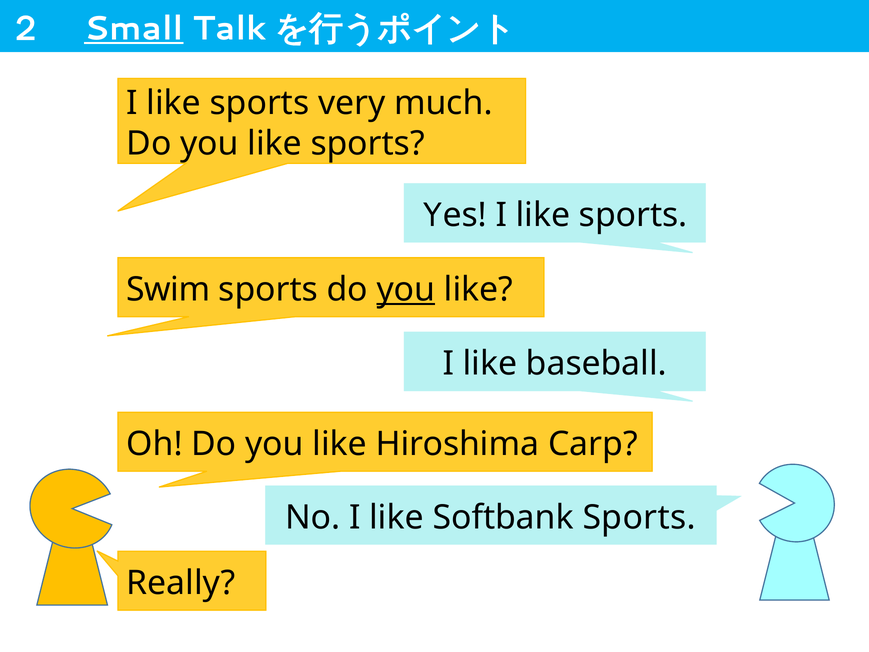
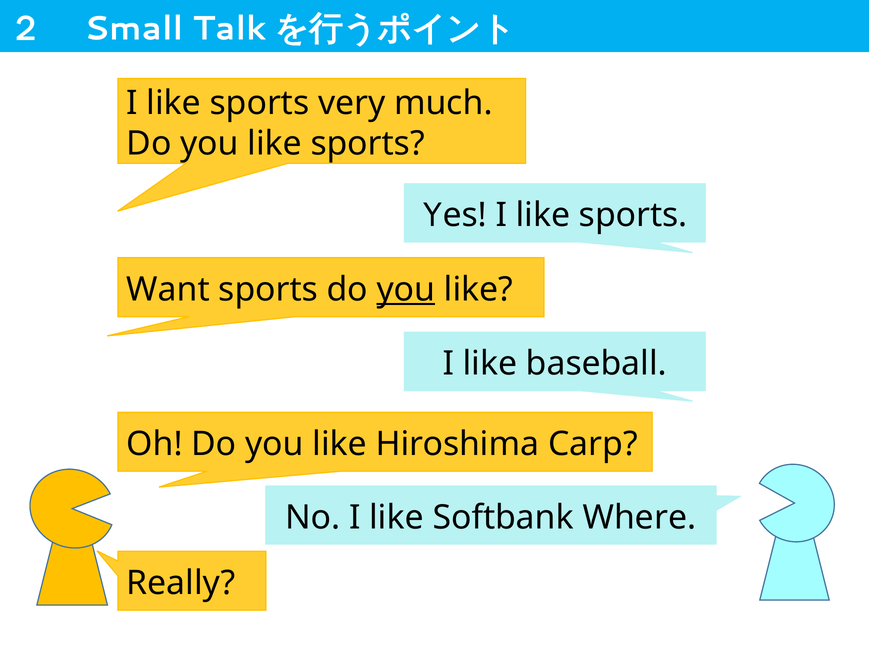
Small underline: present -> none (134, 28)
Swim: Swim -> Want (168, 289)
Softbank Sports: Sports -> Where (639, 517)
